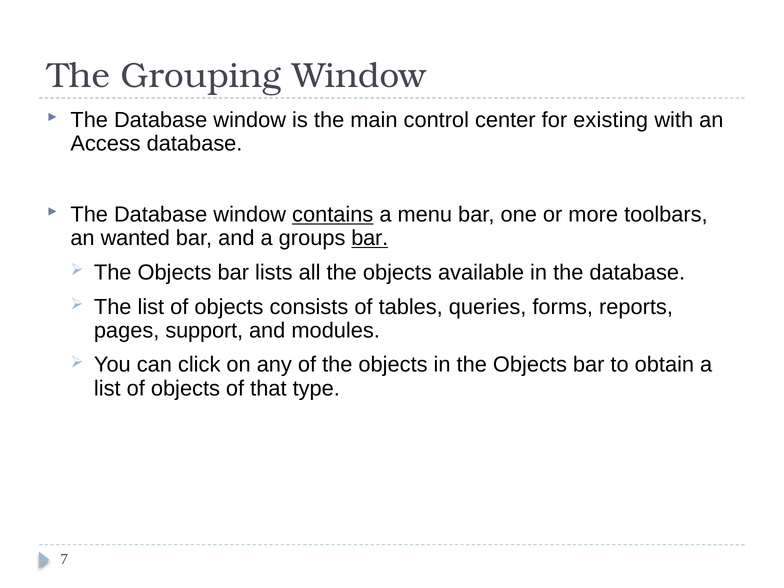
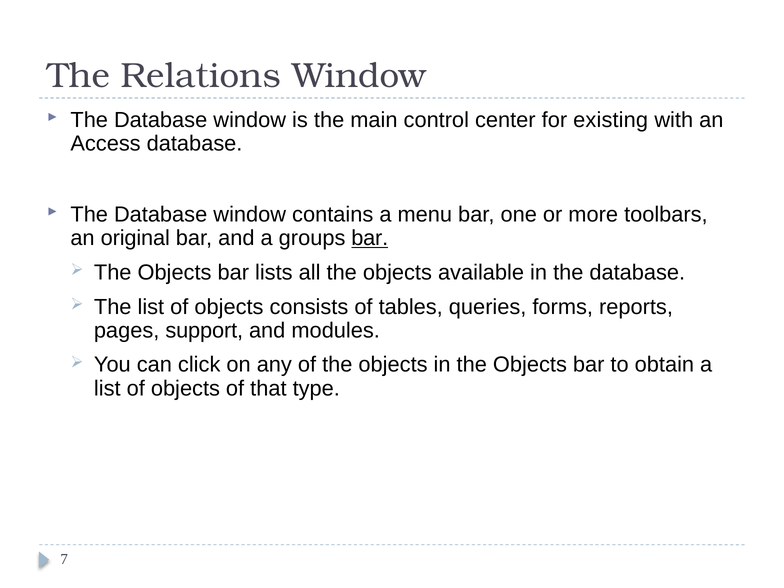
Grouping: Grouping -> Relations (201, 76)
contains underline: present -> none (333, 215)
wanted: wanted -> original (135, 238)
